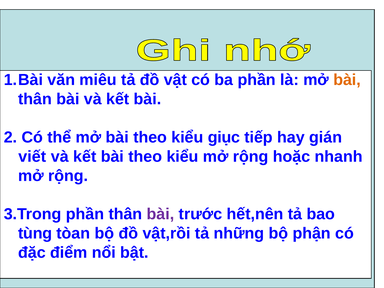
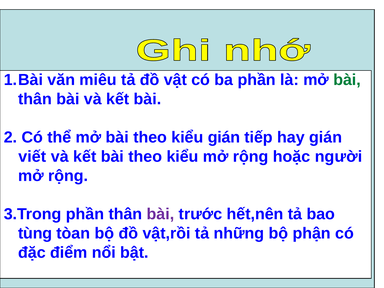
bài colour: orange -> green (347, 80)
kiểu giục: giục -> gián (224, 137)
nhanh: nhanh -> người (339, 157)
